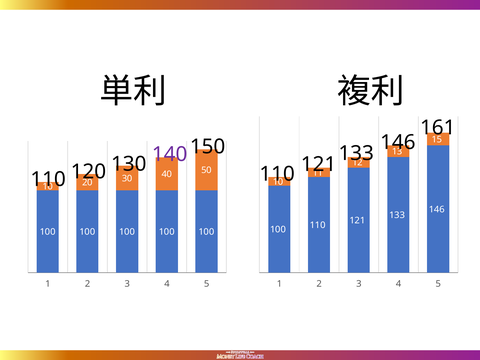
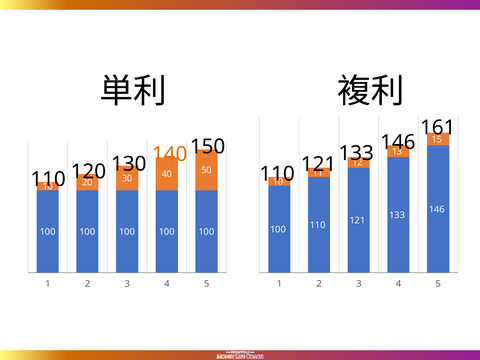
140 colour: purple -> orange (170, 154)
